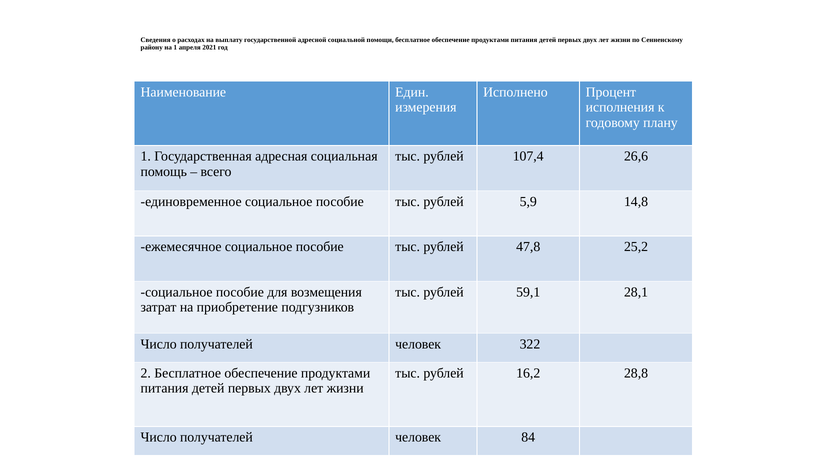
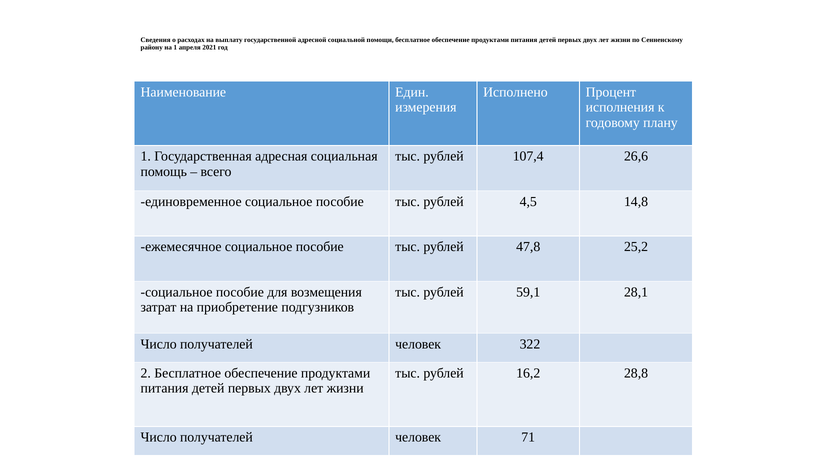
5,9: 5,9 -> 4,5 (528, 202)
84: 84 -> 71 (528, 438)
